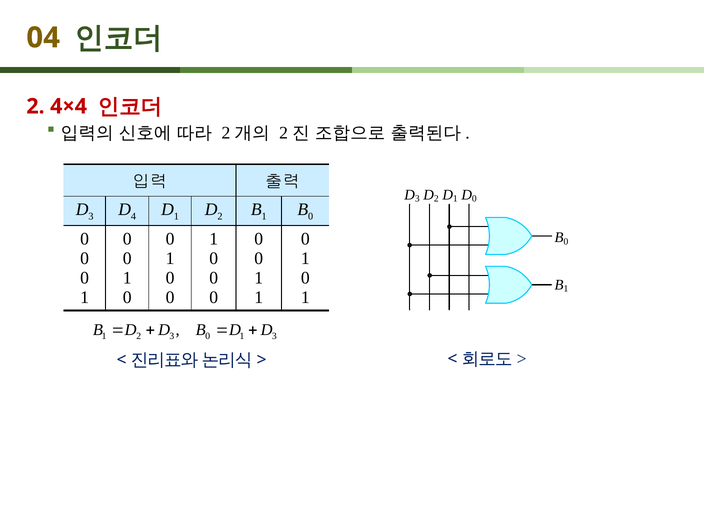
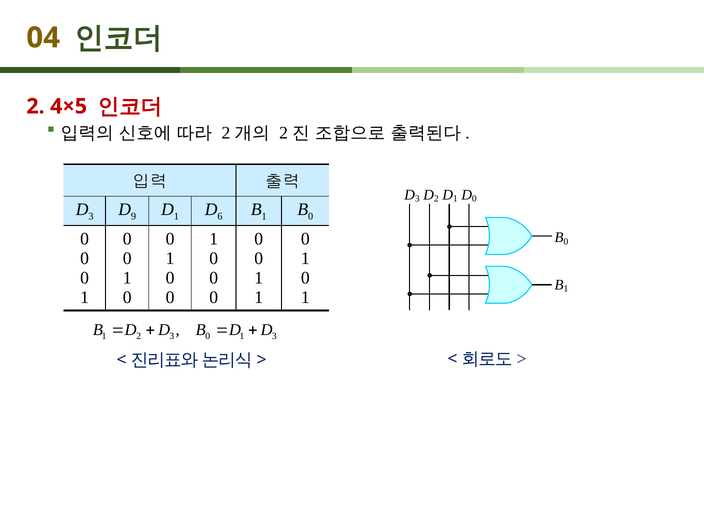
4×4: 4×4 -> 4×5 (69, 106)
4: 4 -> 9 (134, 216)
2: 2 -> 6 (220, 216)
